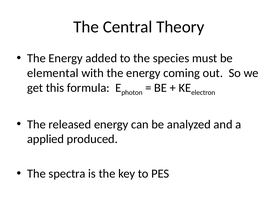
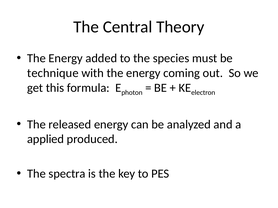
elemental: elemental -> technique (53, 73)
